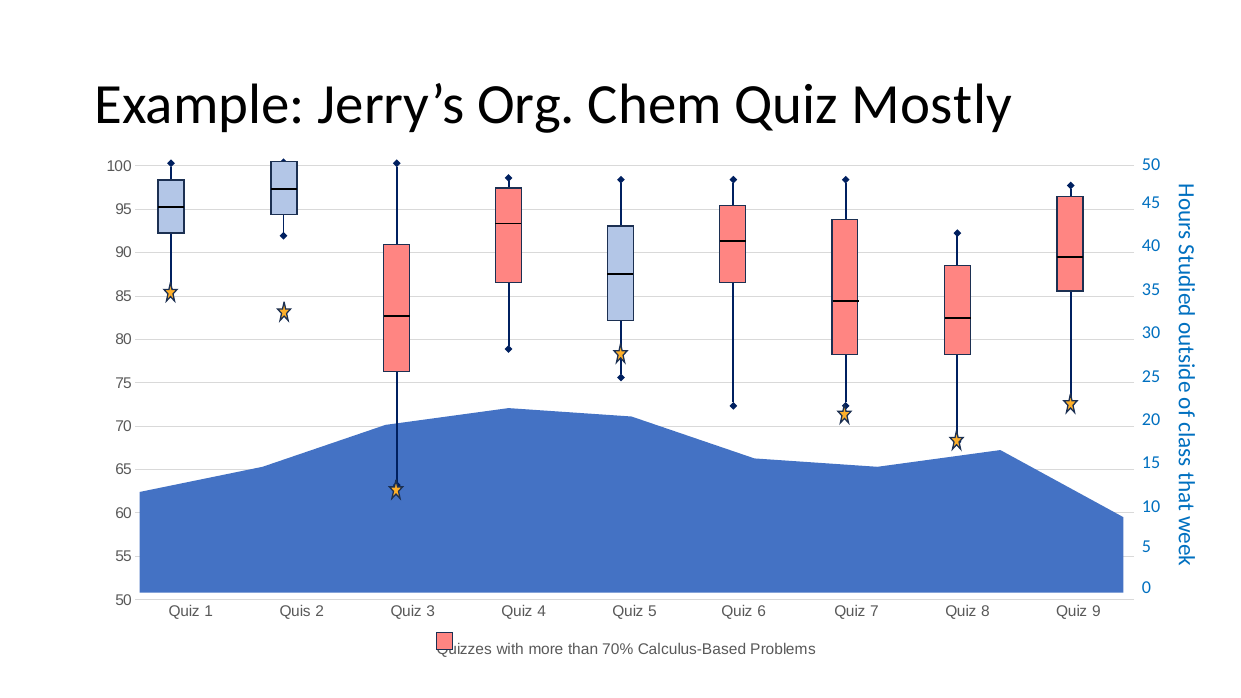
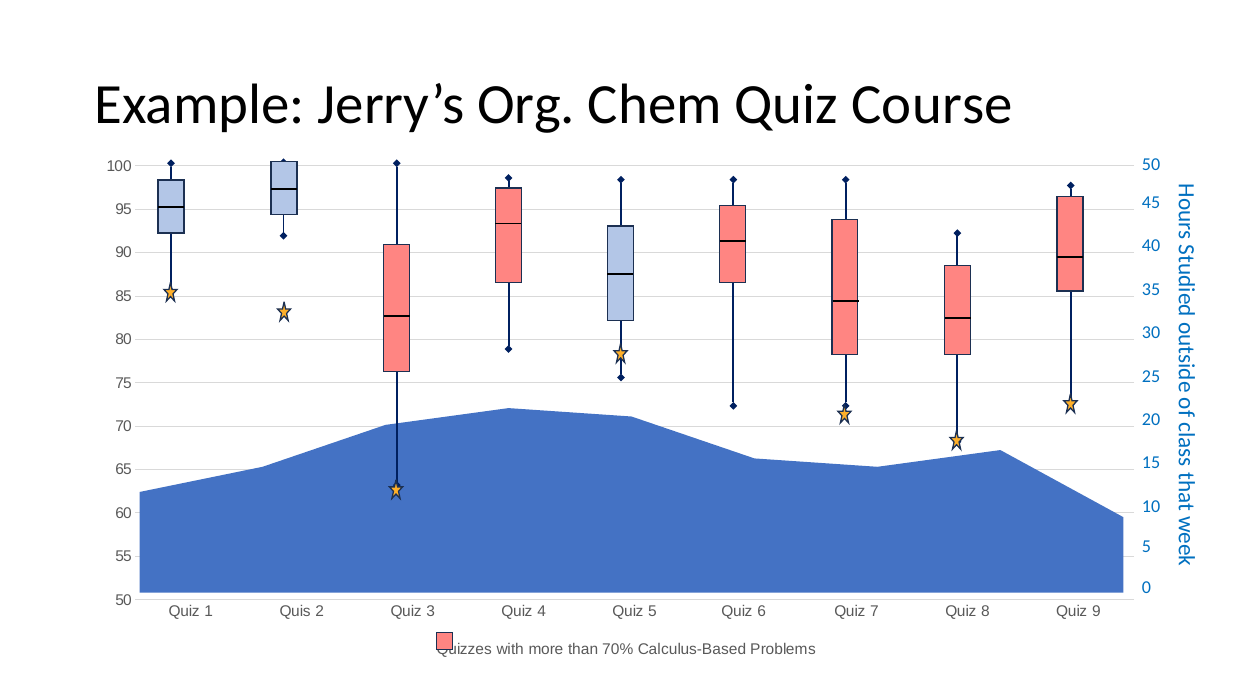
Mostly: Mostly -> Course (932, 104)
